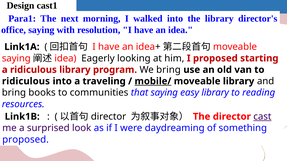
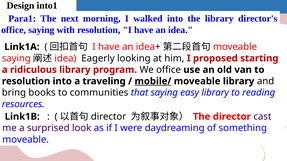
cast1: cast1 -> into1 (47, 5)
We bring: bring -> office (169, 70)
ridiculous: ridiculous -> resolution (26, 81)
cast underline: present -> none (262, 117)
proposed: proposed -> moveable (26, 140)
